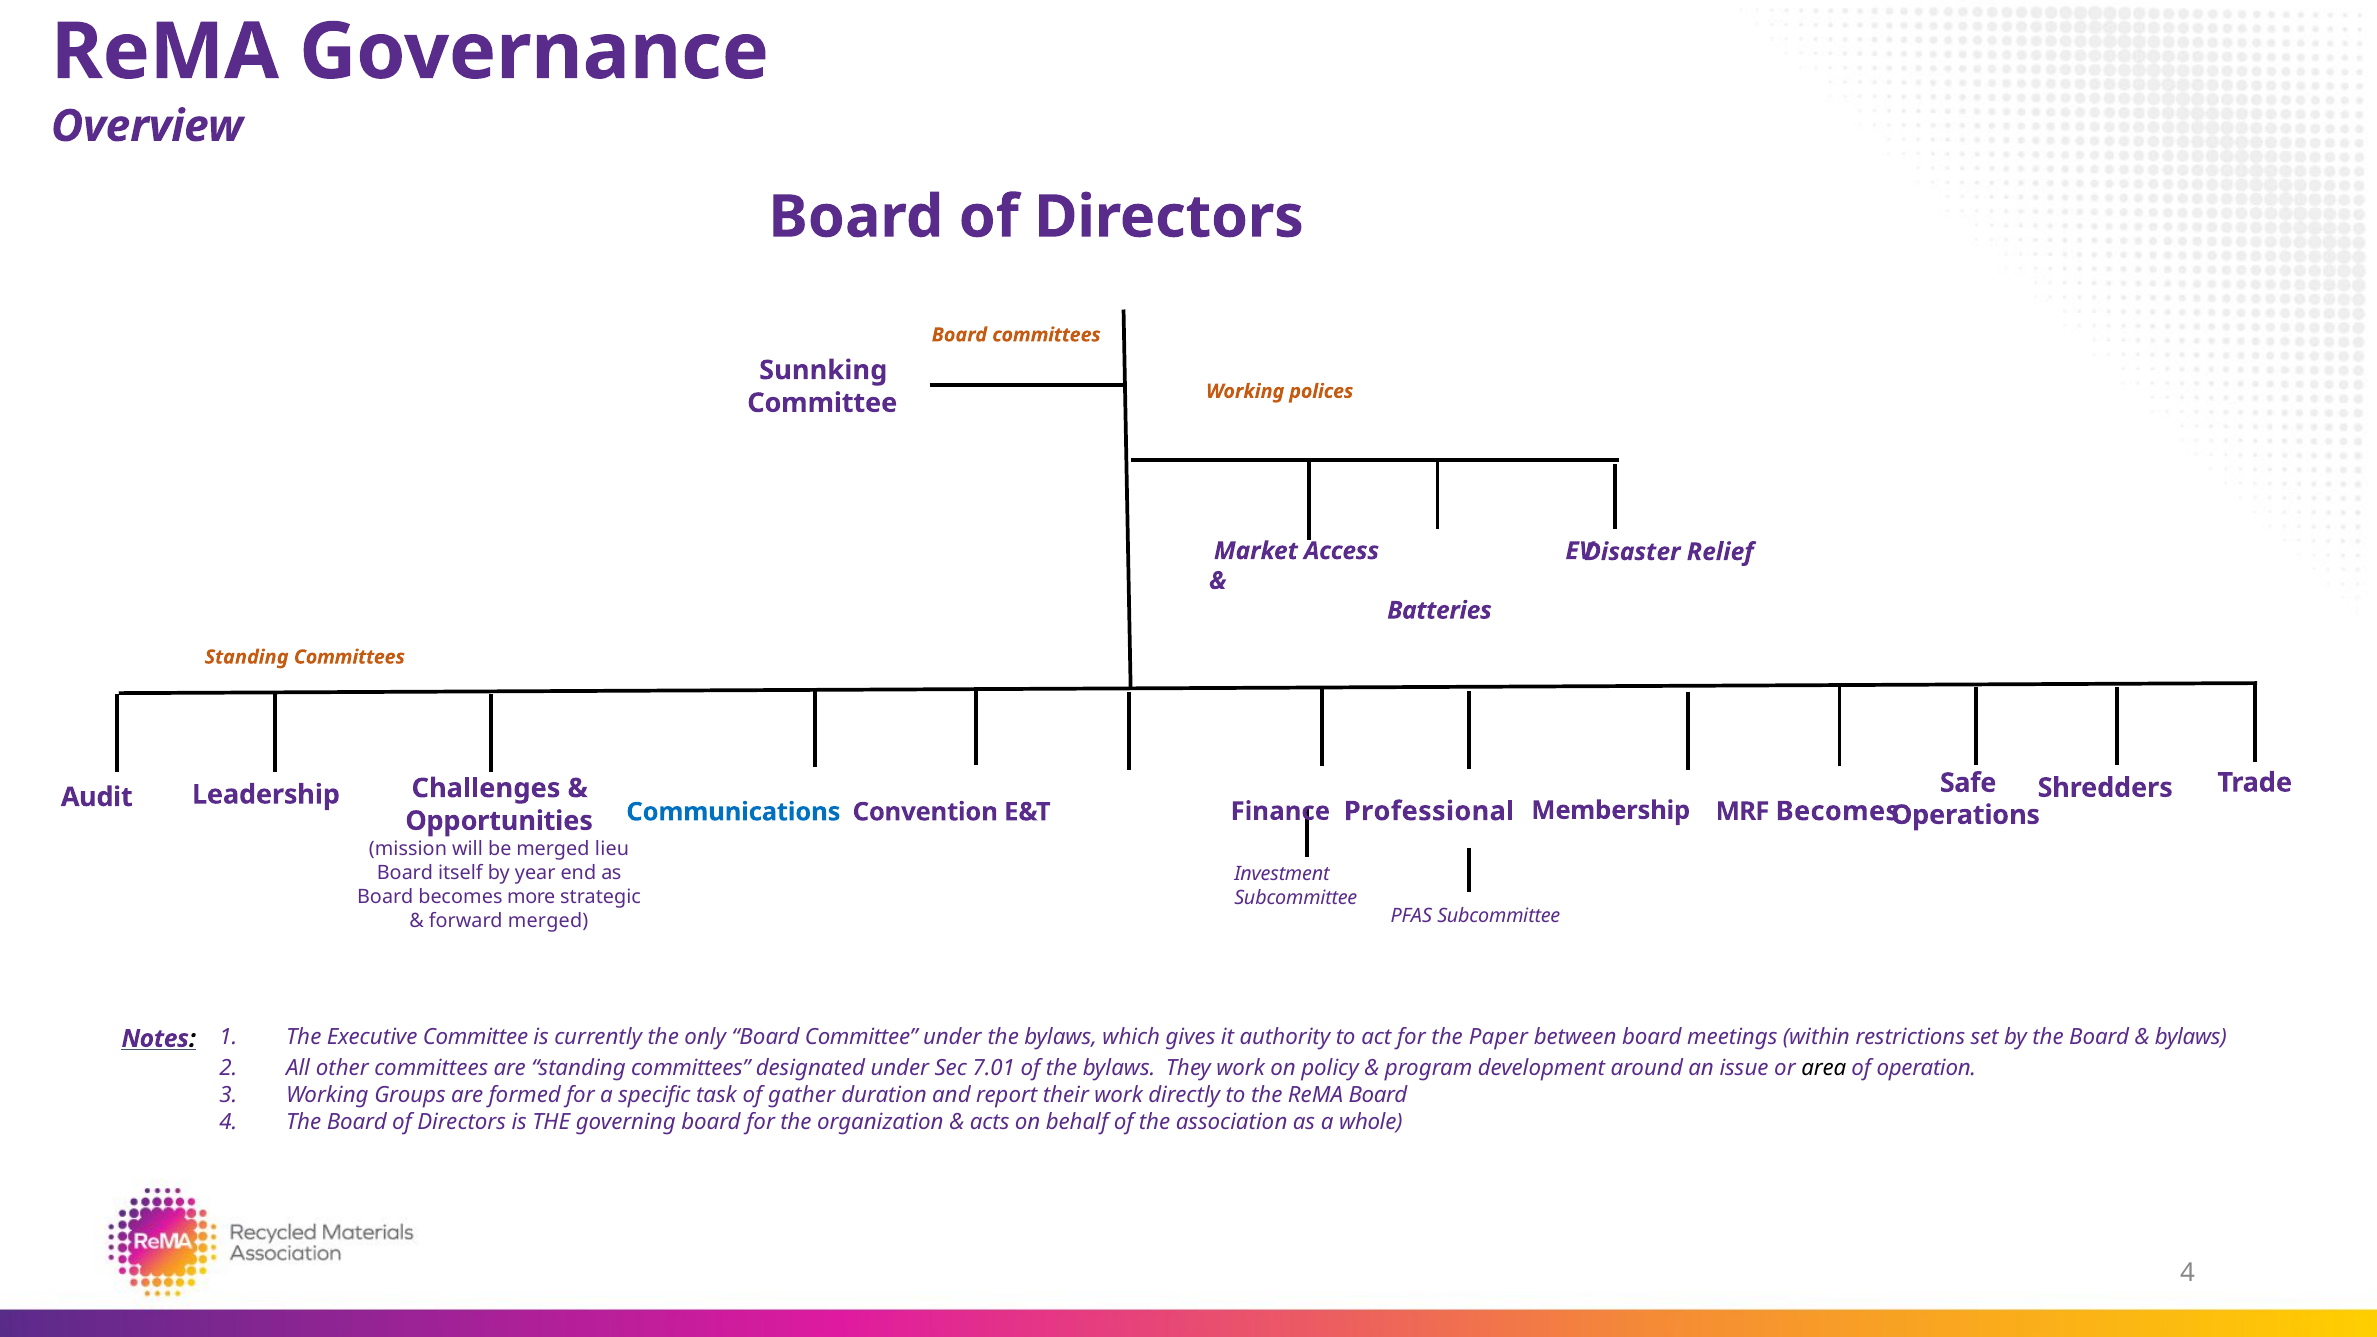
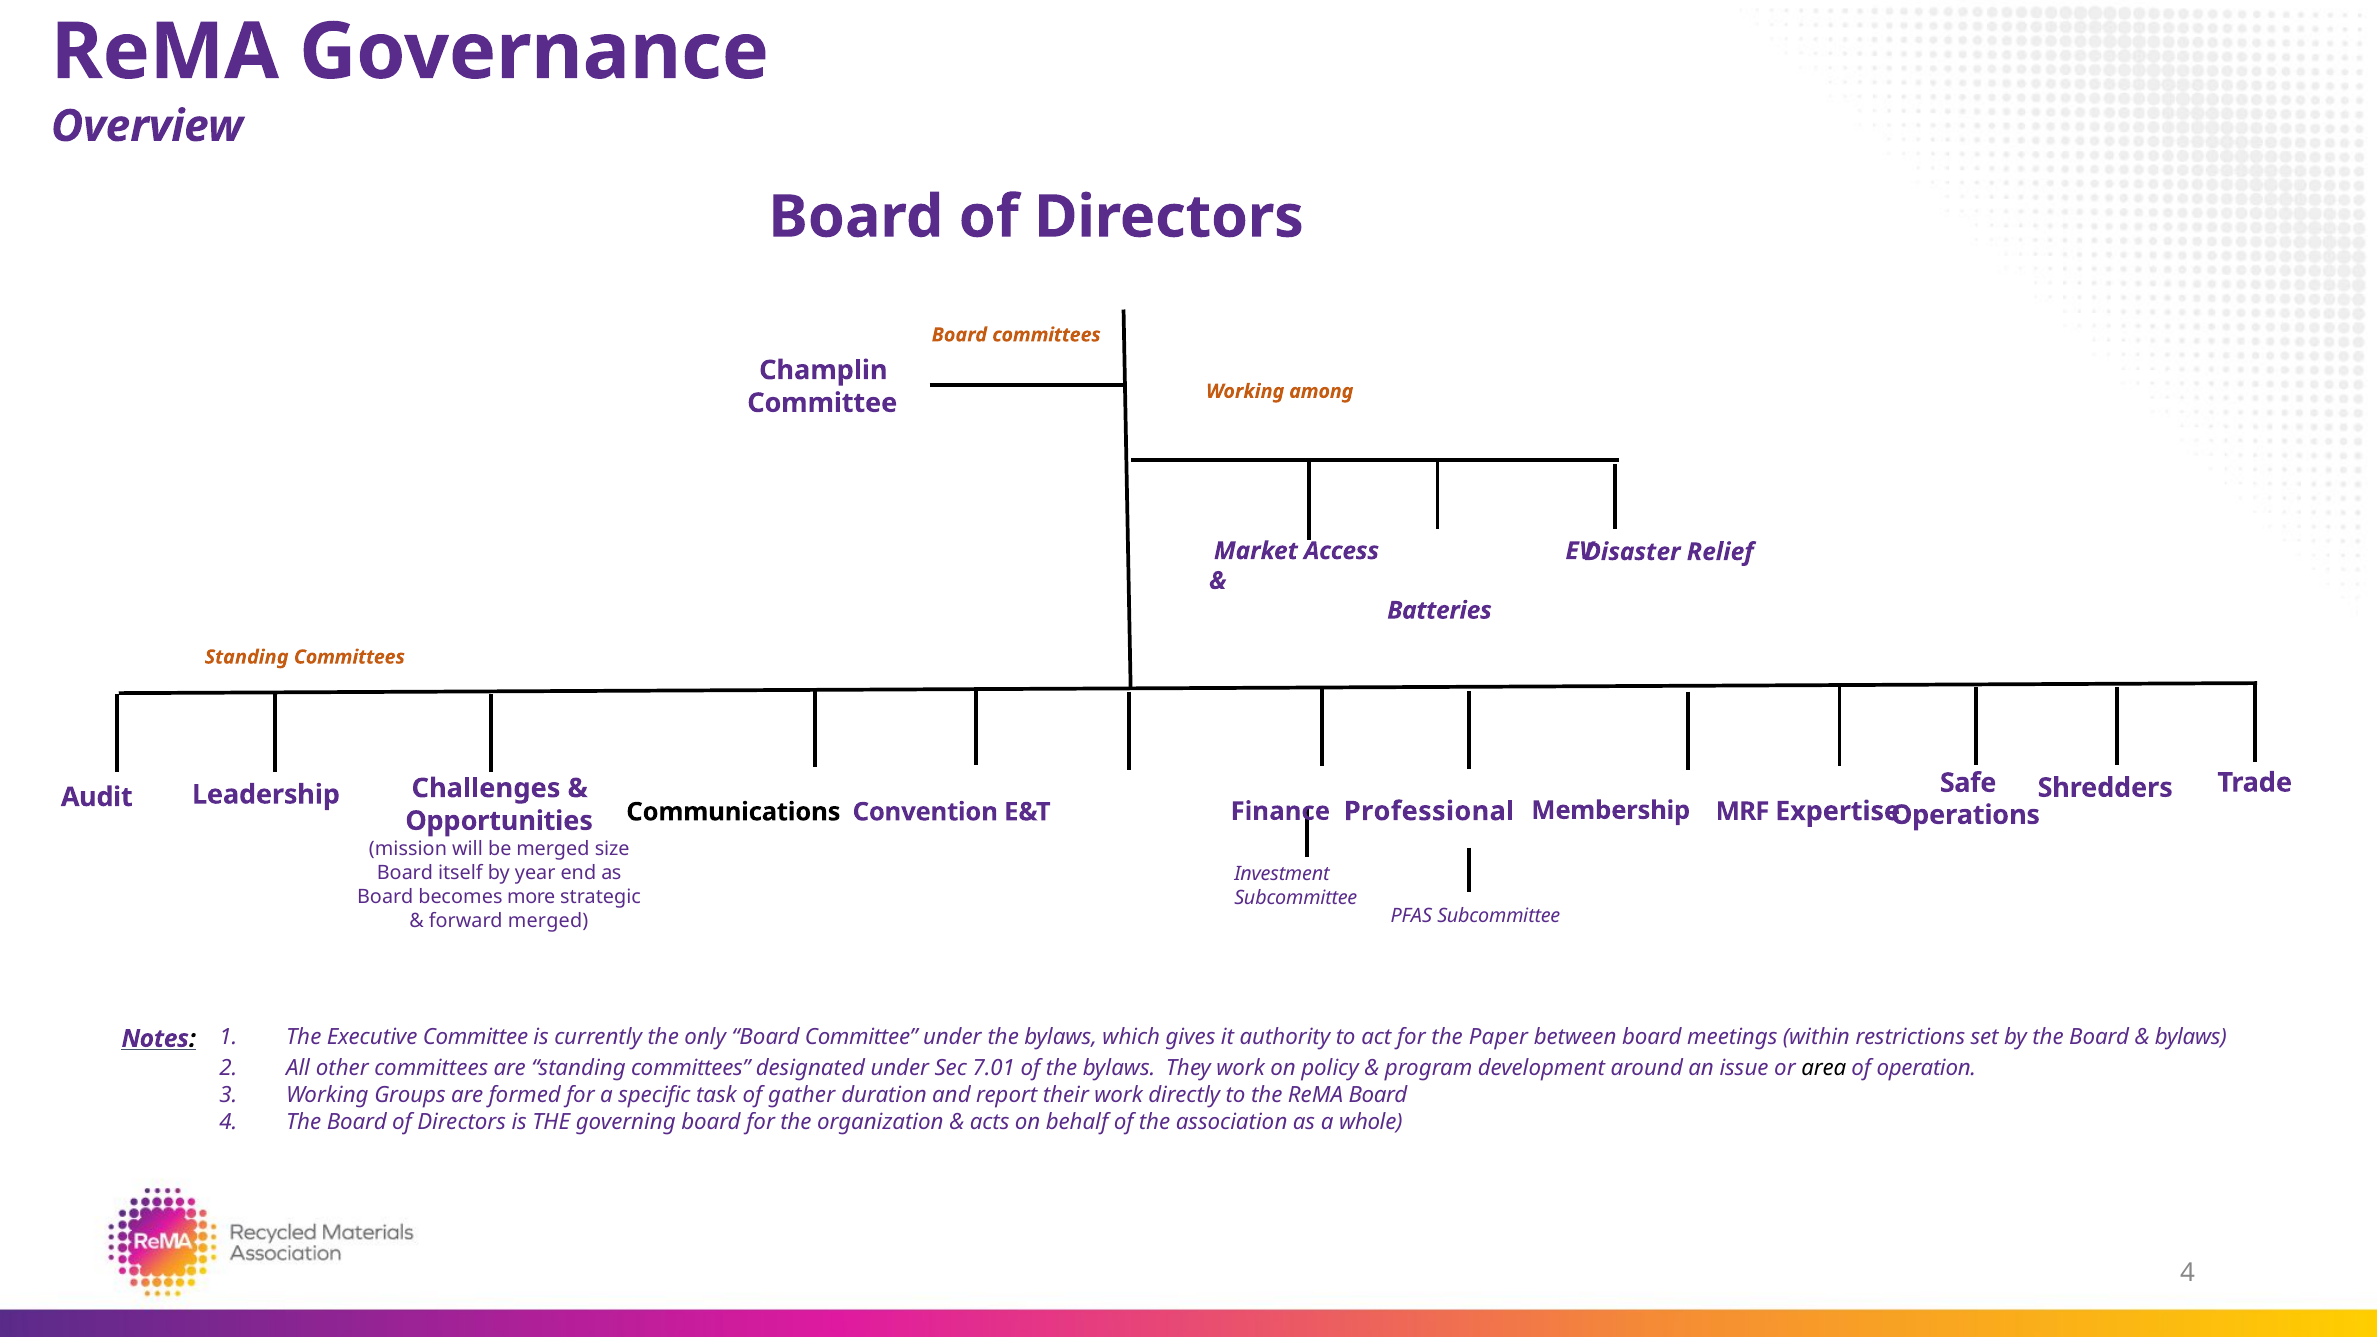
Sunnking: Sunnking -> Champlin (823, 370)
polices: polices -> among (1321, 391)
MRF Becomes: Becomes -> Expertise (1838, 811)
Communications colour: blue -> black (733, 812)
lieu: lieu -> size (612, 849)
